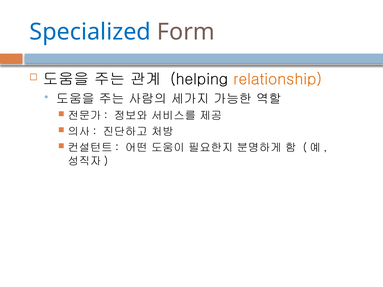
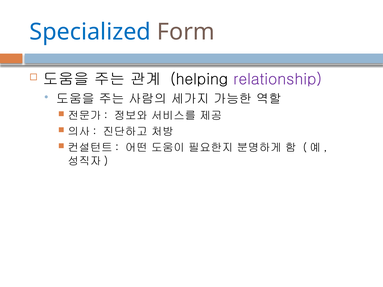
relationship colour: orange -> purple (278, 79)
